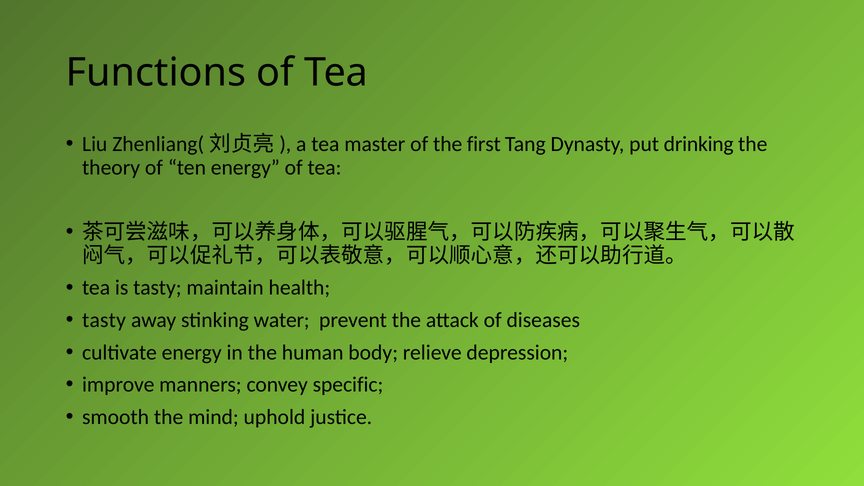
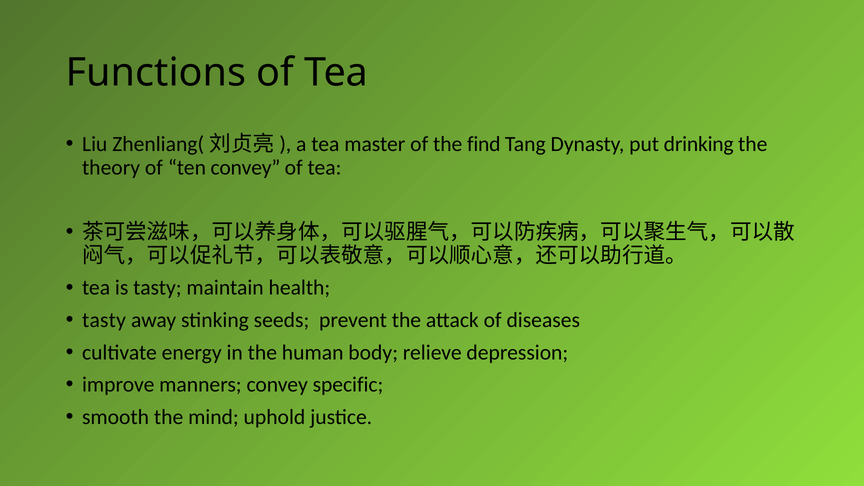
first: first -> find (484, 144)
ten energy: energy -> convey (245, 167)
water: water -> seeds (282, 320)
